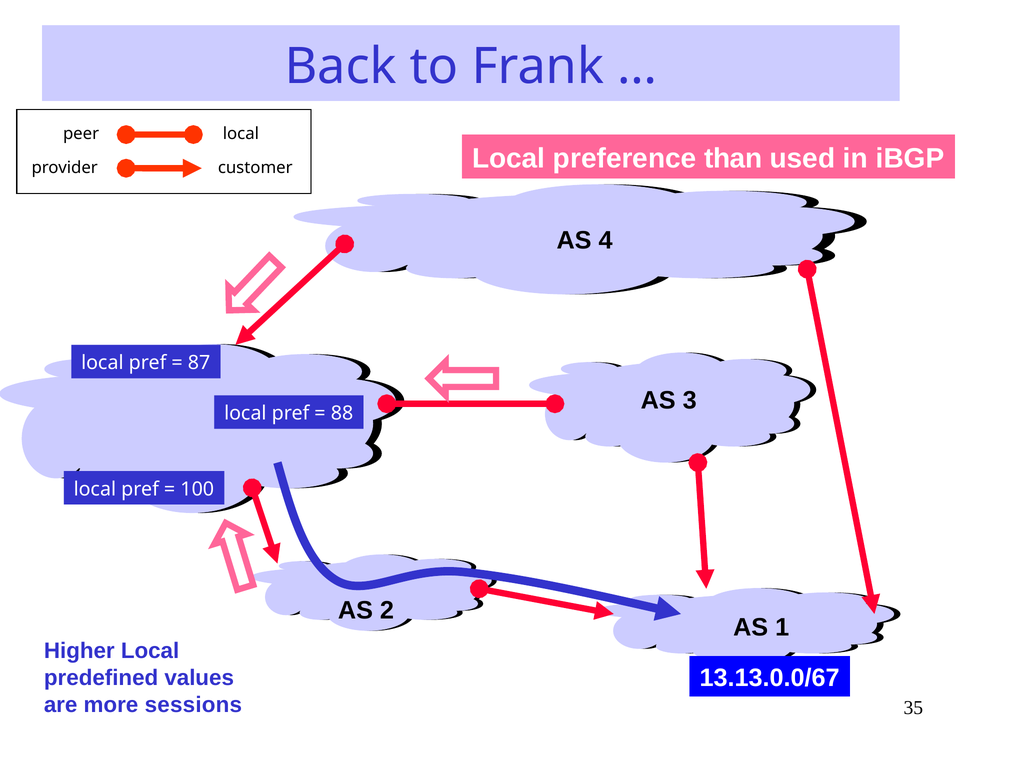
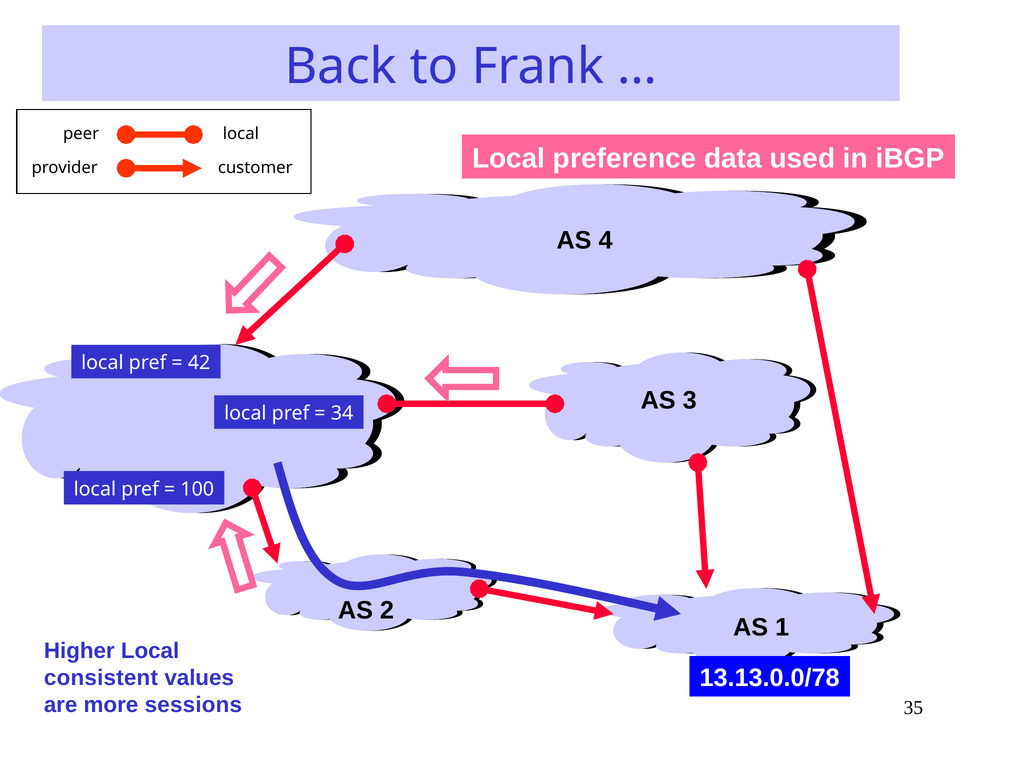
than: than -> data (733, 158)
87: 87 -> 42 (199, 363)
88: 88 -> 34 (342, 413)
13.13.0.0/67: 13.13.0.0/67 -> 13.13.0.0/78 (770, 678)
predefined: predefined -> consistent (101, 678)
